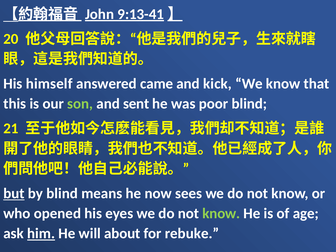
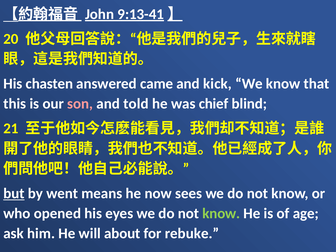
himself: himself -> chasten (49, 84)
son colour: light green -> pink (80, 104)
sent: sent -> told (136, 104)
poor: poor -> chief (214, 104)
by blind: blind -> went (62, 193)
him underline: present -> none (41, 234)
